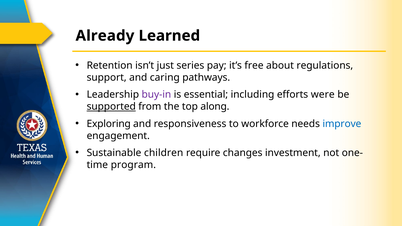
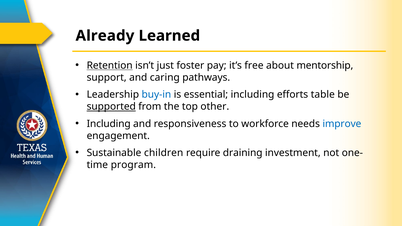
Retention underline: none -> present (110, 66)
series: series -> foster (190, 66)
regulations: regulations -> mentorship (325, 66)
buy-in colour: purple -> blue (156, 95)
were: were -> table (323, 95)
along: along -> other (215, 107)
Exploring: Exploring -> Including (109, 124)
changes: changes -> draining (243, 153)
